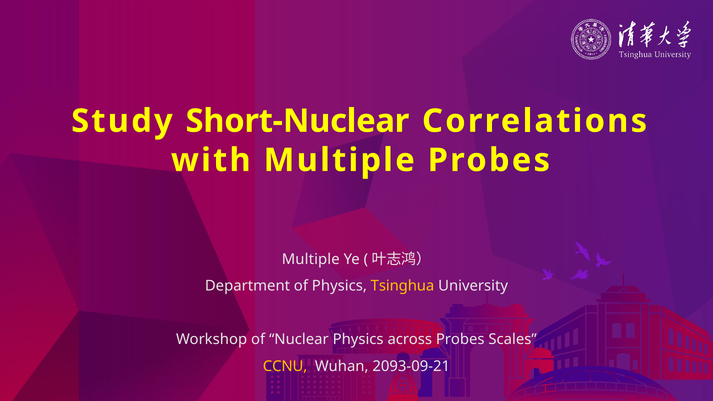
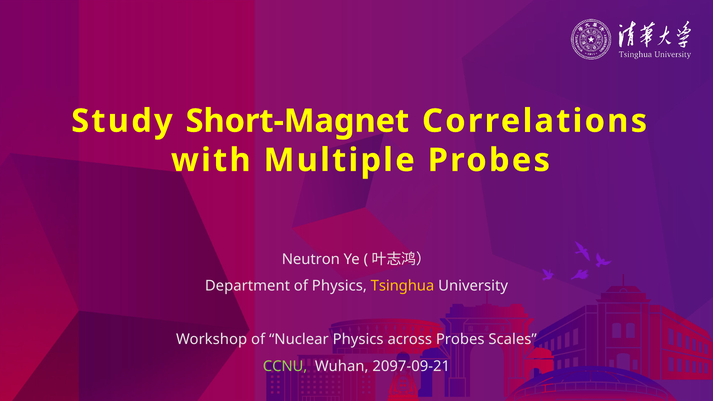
Short-Nuclear: Short-Nuclear -> Short-Magnet (297, 121)
Multiple: Multiple -> Neutron (311, 259)
CCNU colour: yellow -> light green (285, 366)
2093-09-21: 2093-09-21 -> 2097-09-21 (411, 366)
